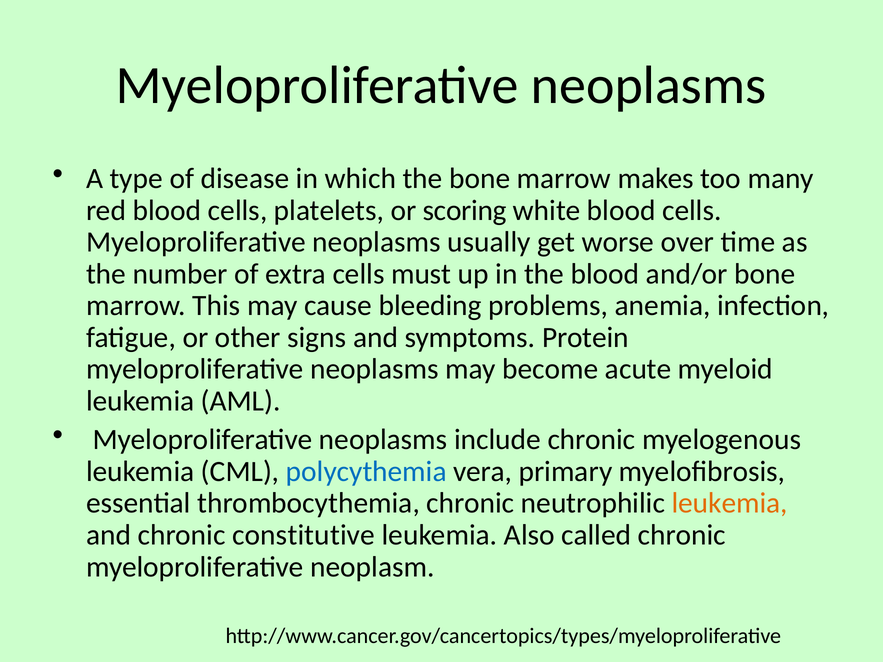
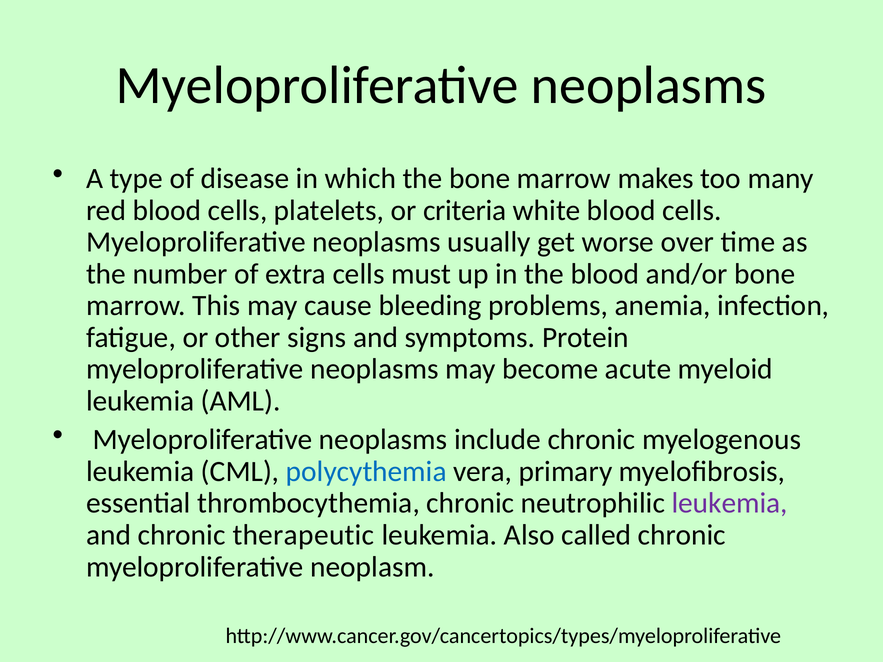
scoring: scoring -> criteria (465, 210)
leukemia colour: orange -> purple (730, 503)
constitutive: constitutive -> therapeutic (303, 535)
